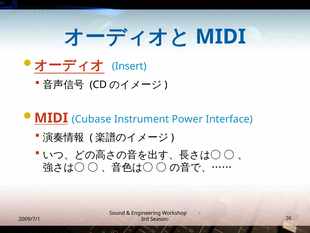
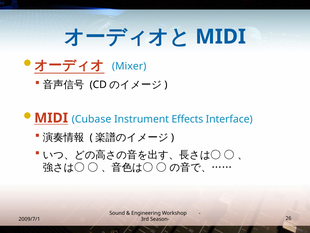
Insert: Insert -> Mixer (129, 66)
Power: Power -> Effects (187, 119)
